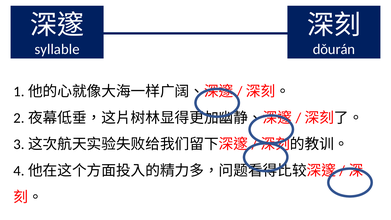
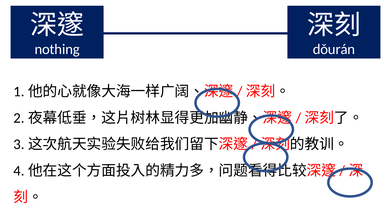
syllable: syllable -> nothing (57, 49)
